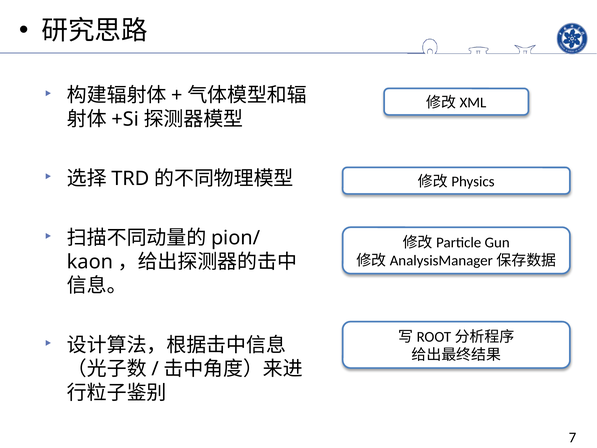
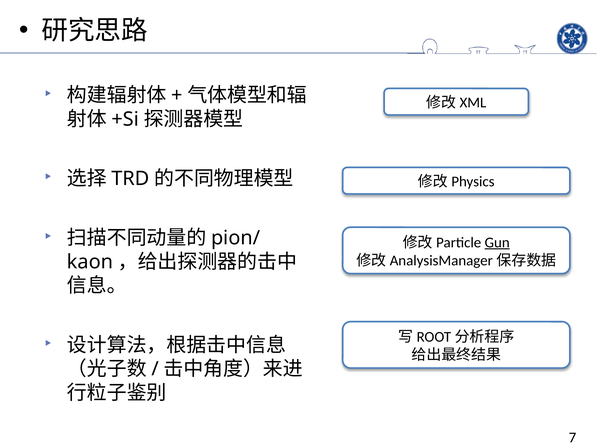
Gun underline: none -> present (497, 242)
